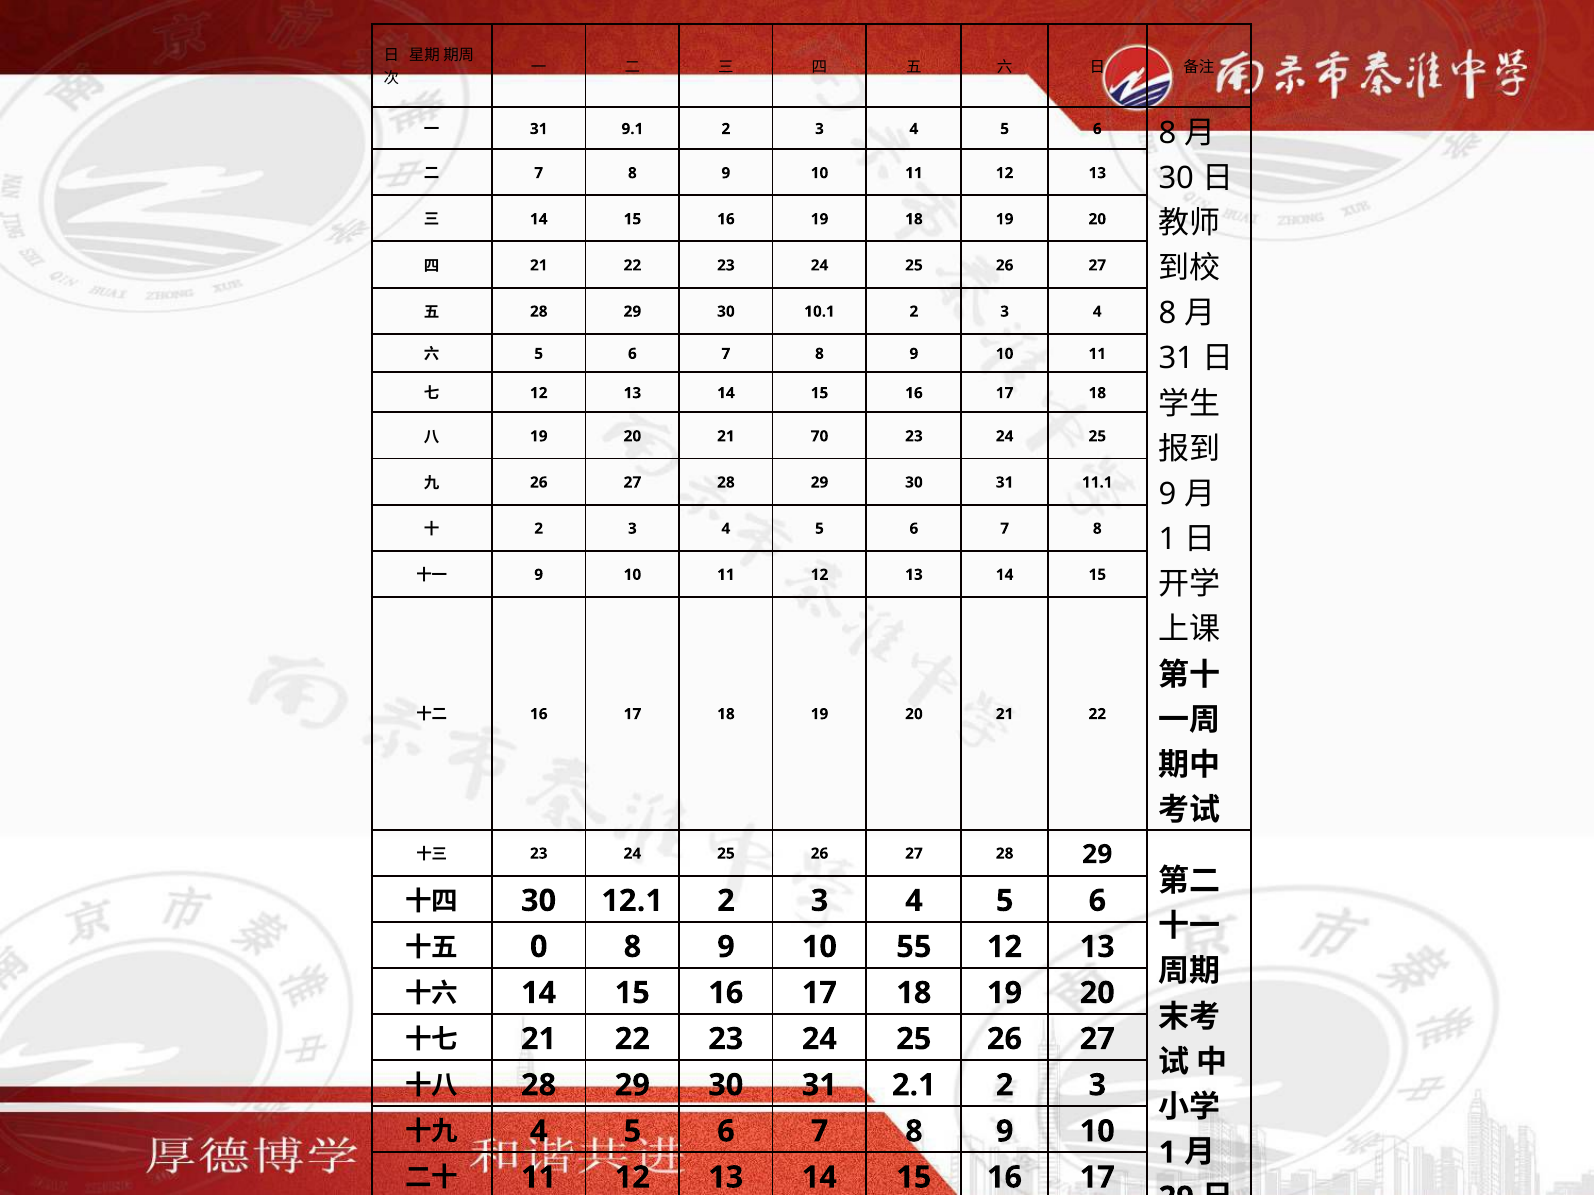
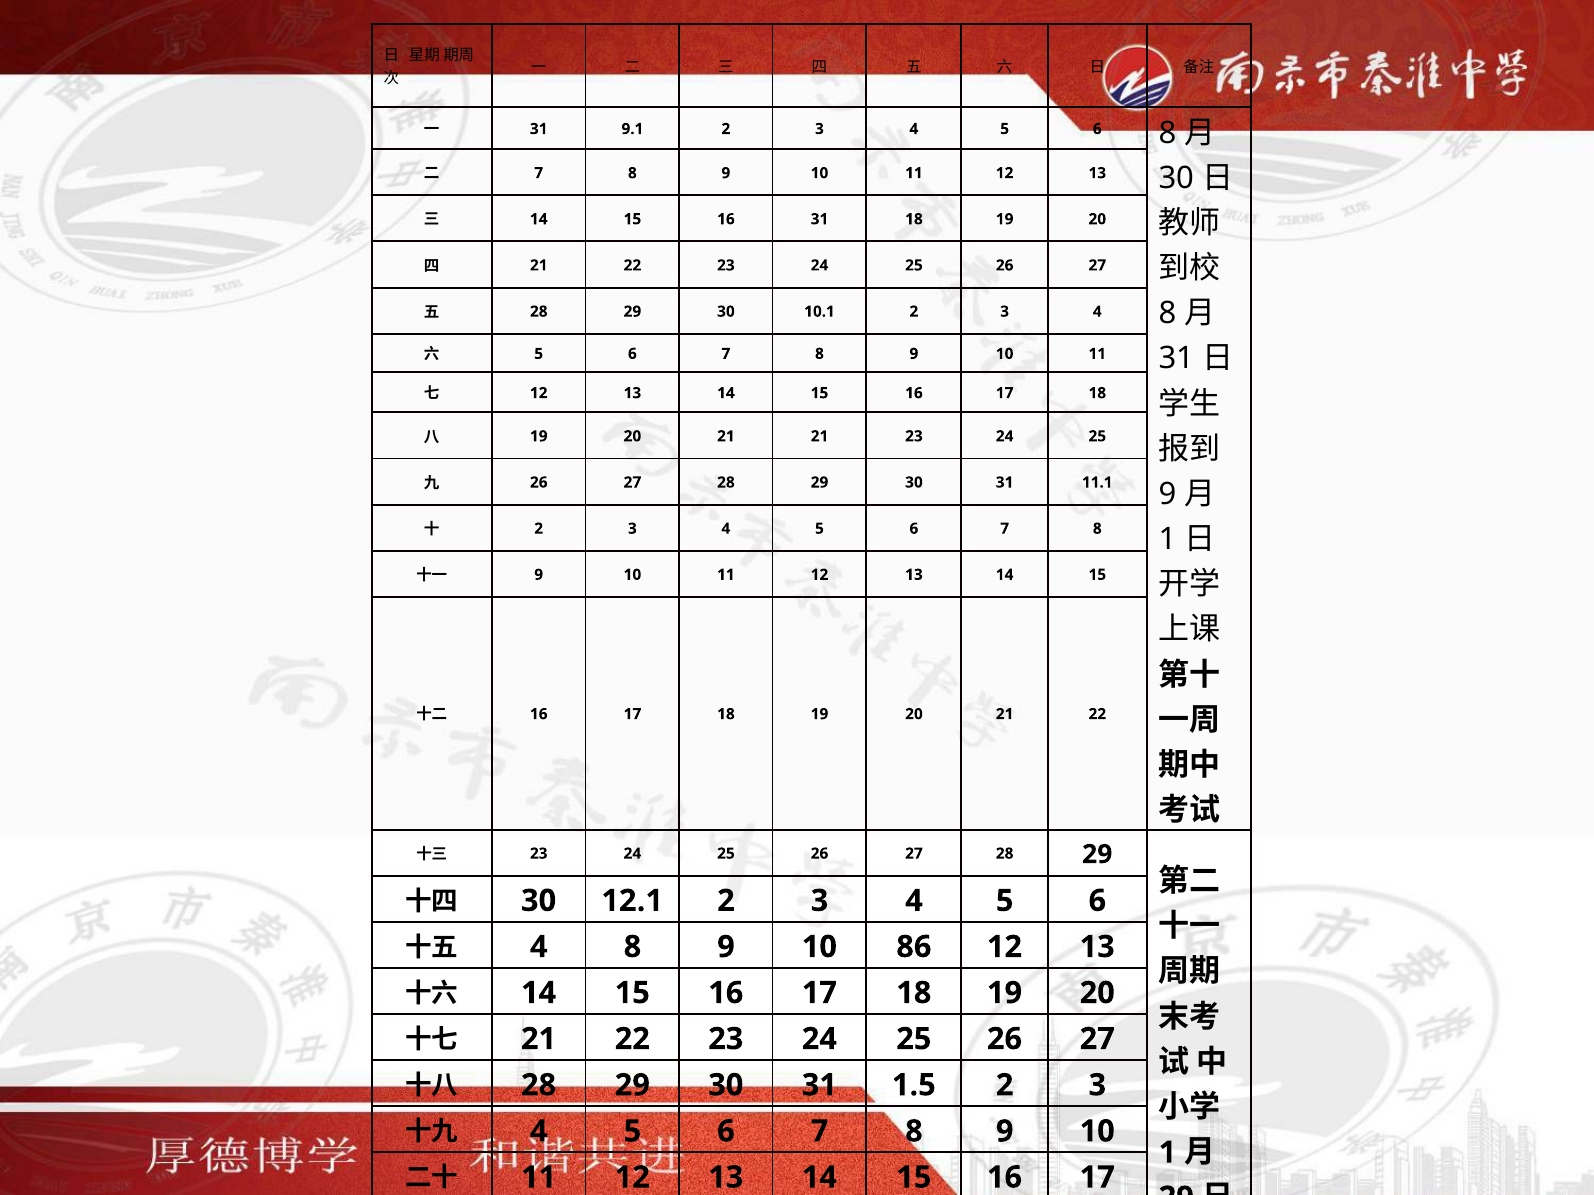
16 19: 19 -> 31 (820, 219)
21 70: 70 -> 21 (820, 436)
0: 0 -> 4 (539, 947)
55: 55 -> 86 (914, 947)
2.1: 2.1 -> 1.5 (914, 1086)
